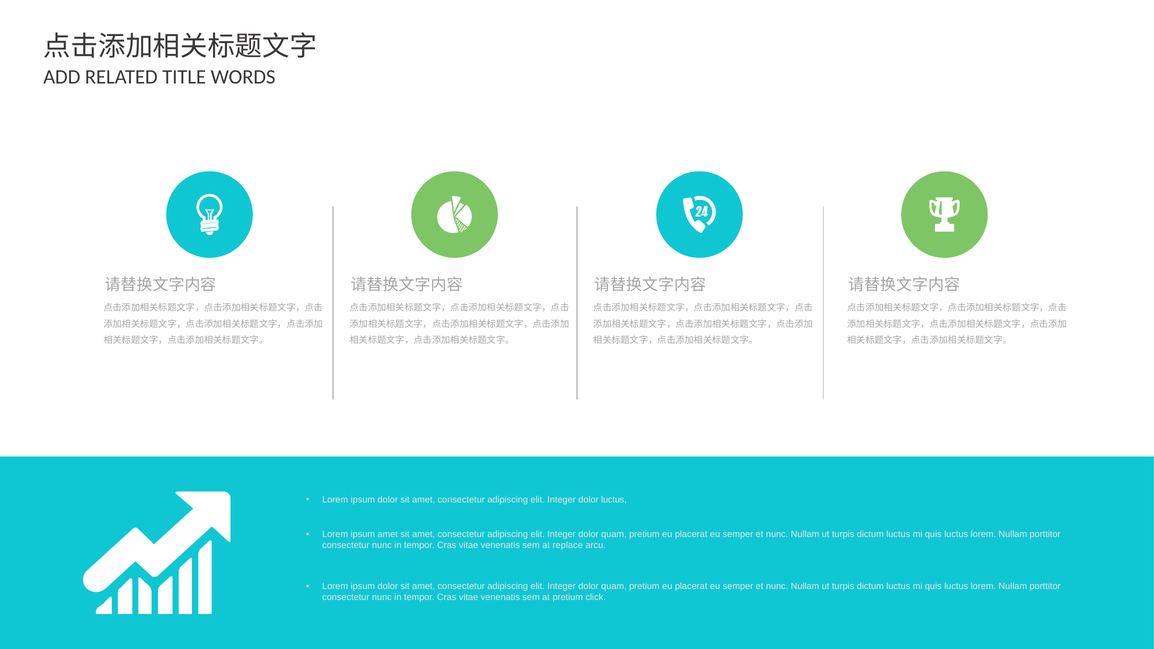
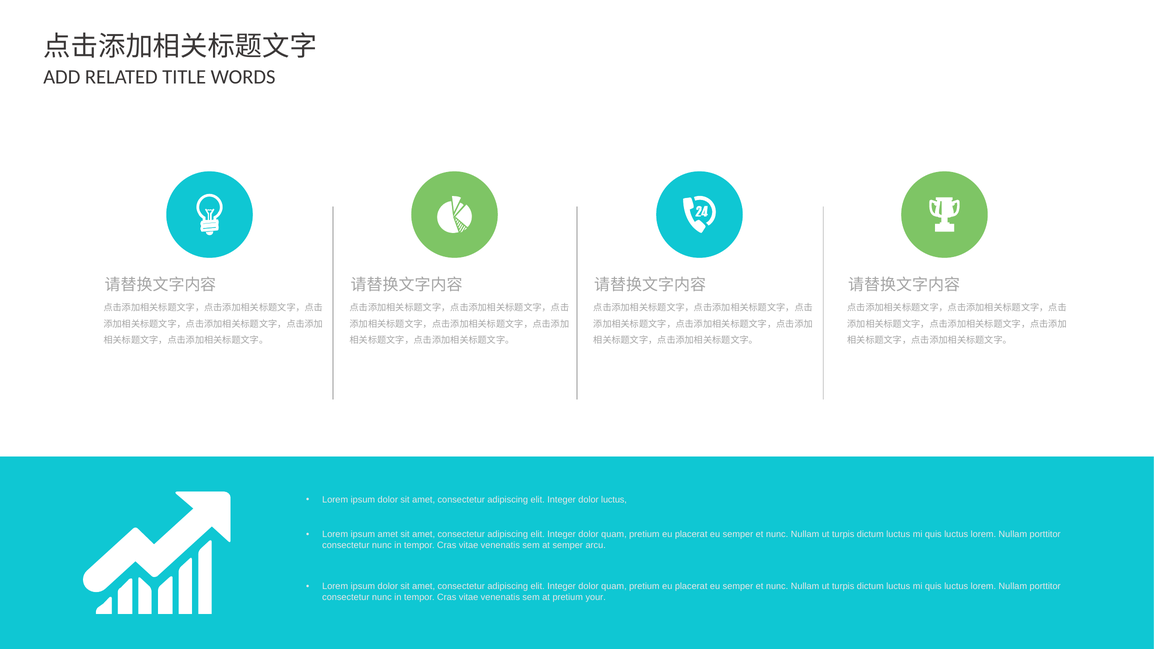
at replace: replace -> semper (568, 545)
click: click -> your (596, 597)
